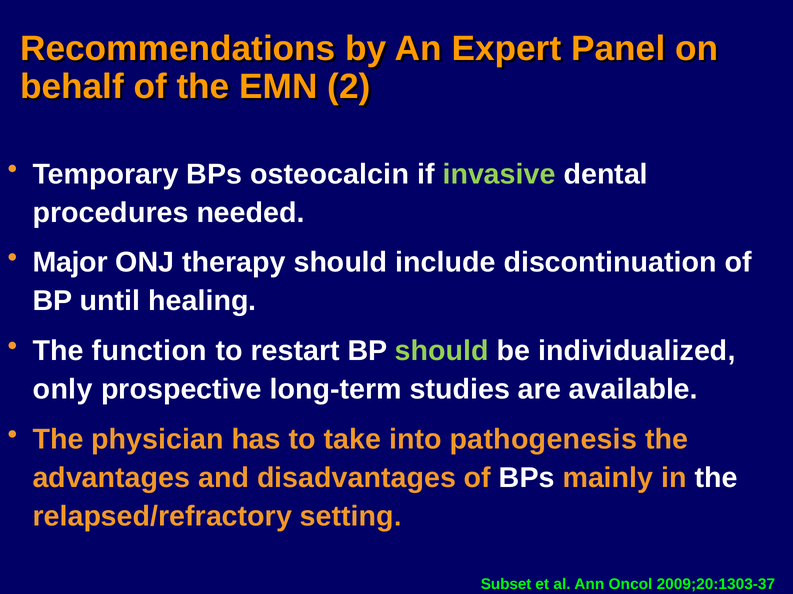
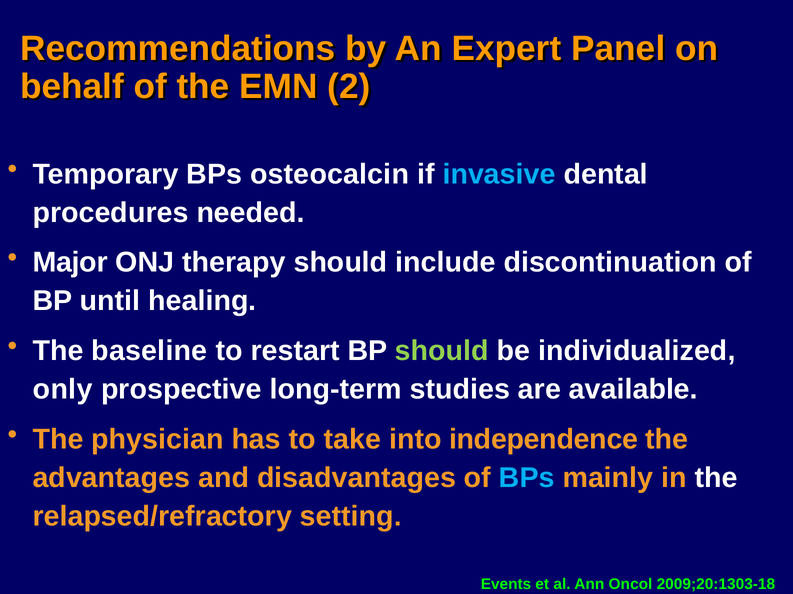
invasive colour: light green -> light blue (499, 174)
function: function -> baseline (149, 351)
pathogenesis: pathogenesis -> independence (544, 440)
BPs colour: white -> light blue (527, 479)
Subset: Subset -> Events (506, 585)
2009;20:1303-37: 2009;20:1303-37 -> 2009;20:1303-18 (716, 585)
